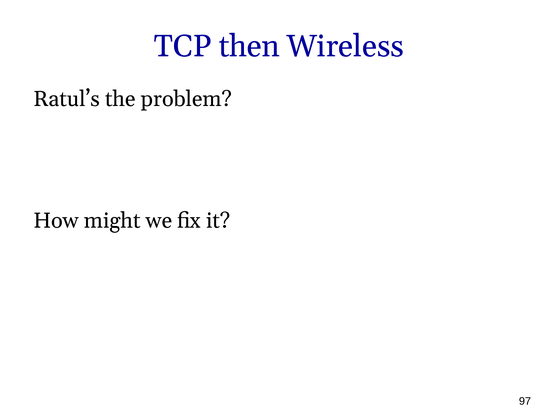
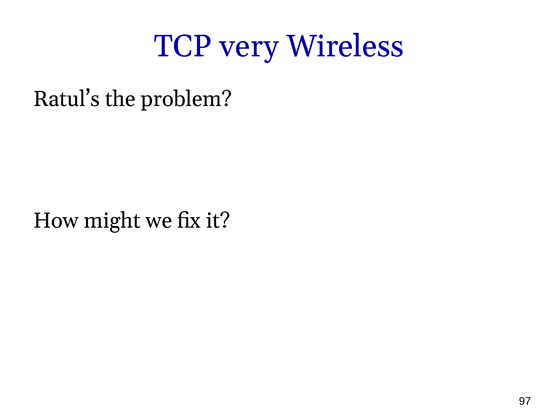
then: then -> very (249, 46)
